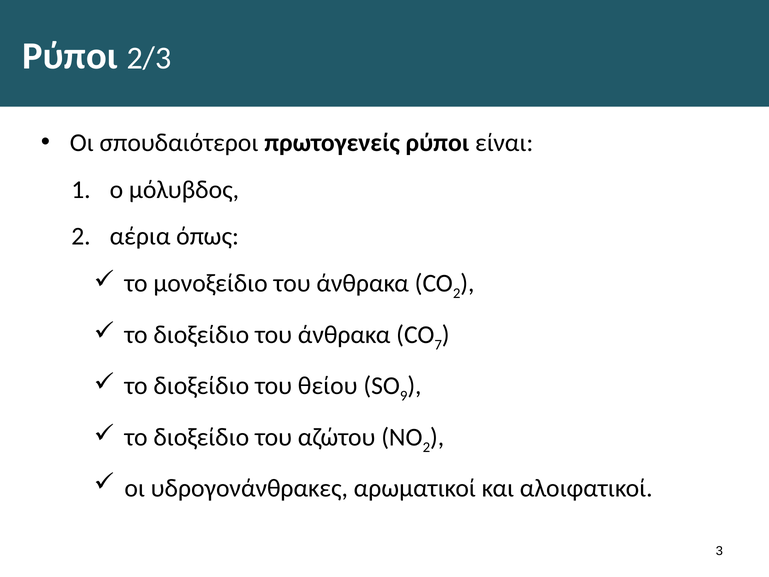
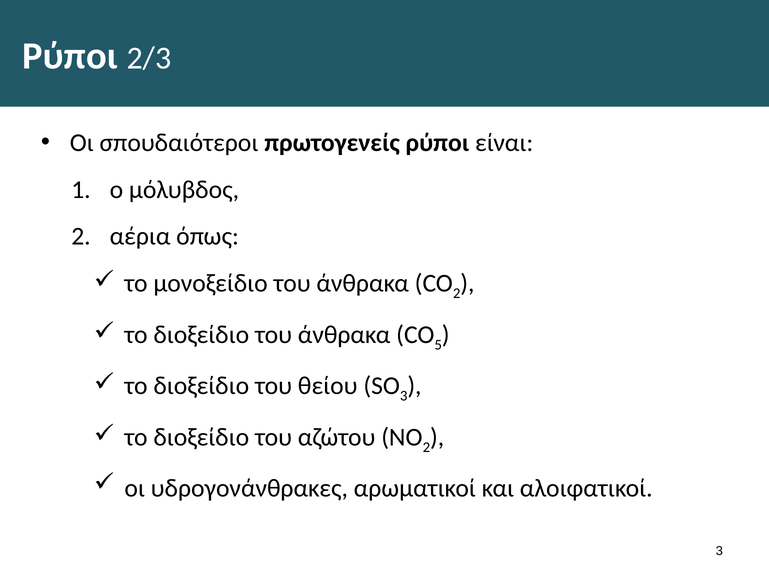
7: 7 -> 5 (438, 344)
9: 9 -> 3 (404, 396)
